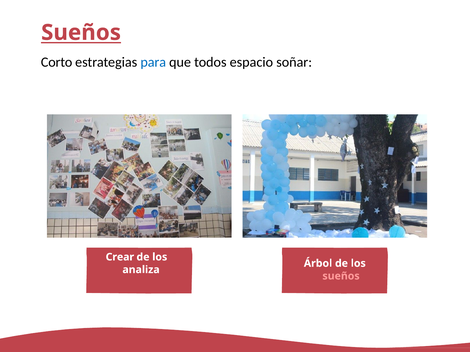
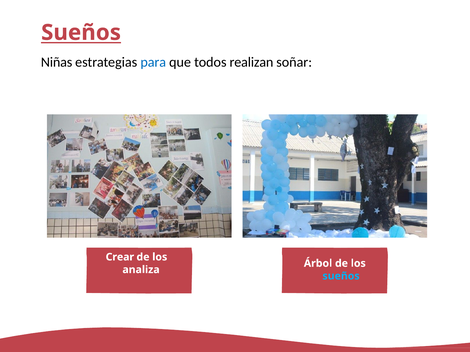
Corto: Corto -> Niñas (57, 62)
espacio: espacio -> realizan (251, 62)
sueños colour: pink -> light blue (341, 276)
